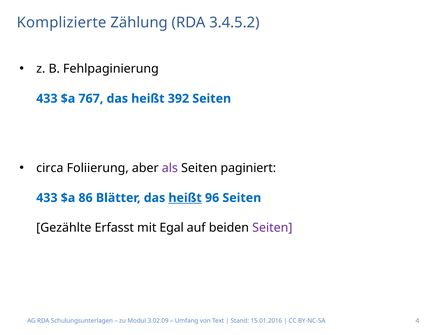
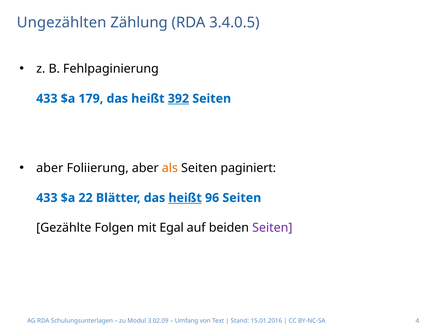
Komplizierte: Komplizierte -> Ungezählten (62, 22)
3.4.5.2: 3.4.5.2 -> 3.4.0.5 (234, 22)
767: 767 -> 179 (91, 98)
392 underline: none -> present (178, 98)
circa: circa -> aber (50, 168)
als colour: purple -> orange (170, 168)
86: 86 -> 22 (86, 198)
Erfasst: Erfasst -> Folgen (114, 227)
